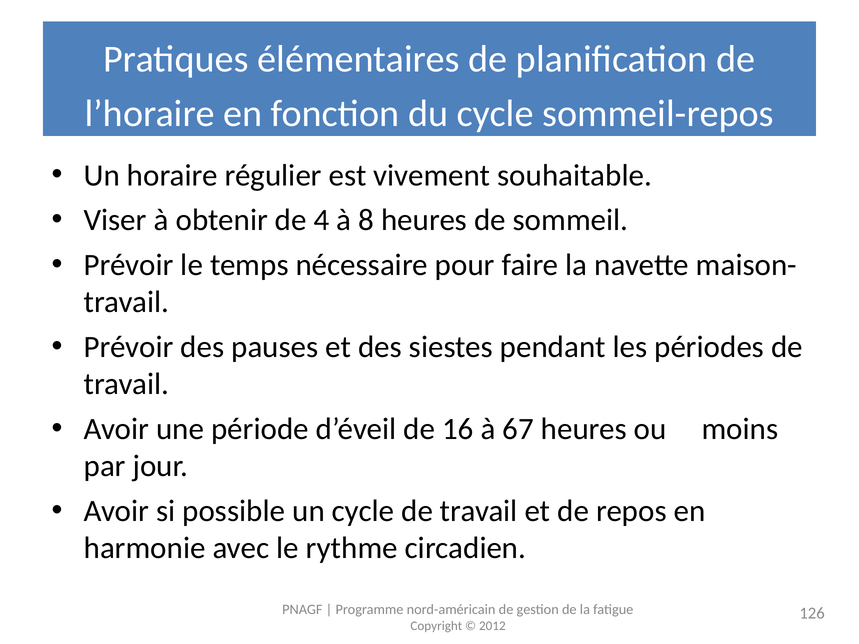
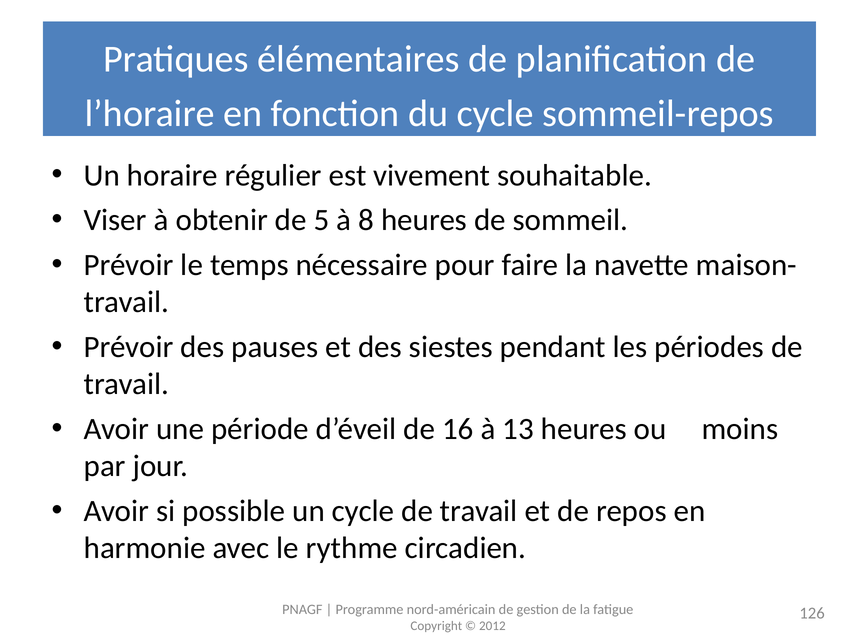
4: 4 -> 5 (322, 220)
67: 67 -> 13 (518, 429)
